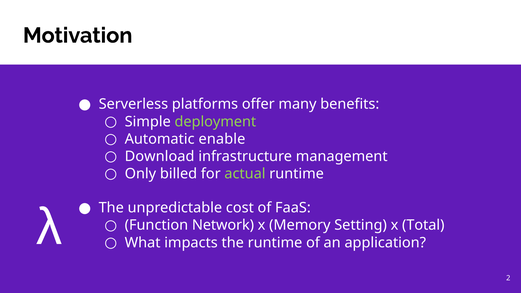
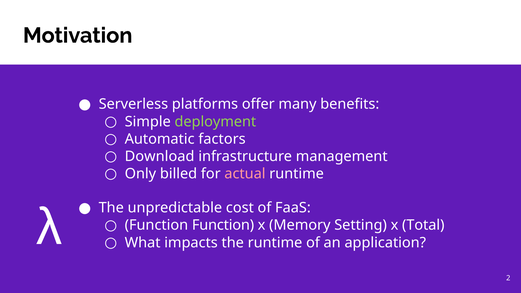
enable: enable -> factors (222, 139)
actual colour: light green -> pink (245, 174)
Function Network: Network -> Function (223, 225)
